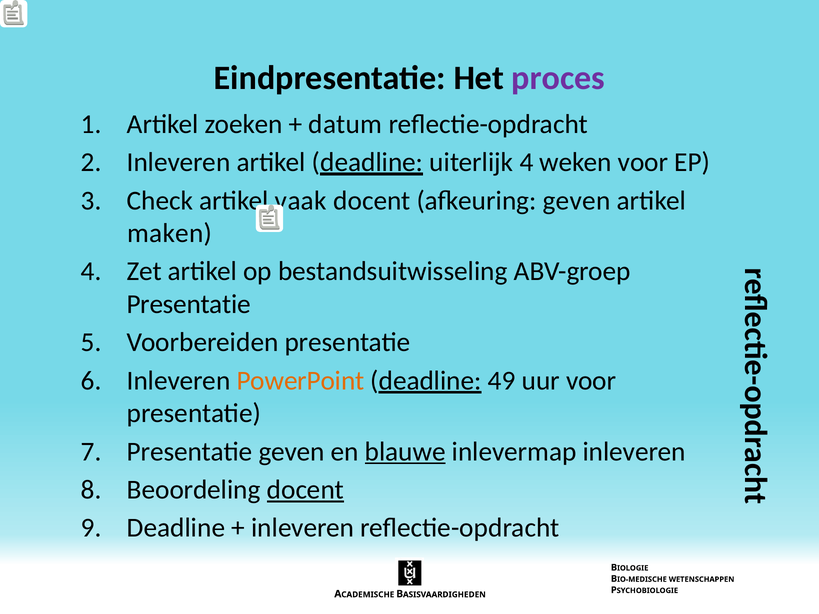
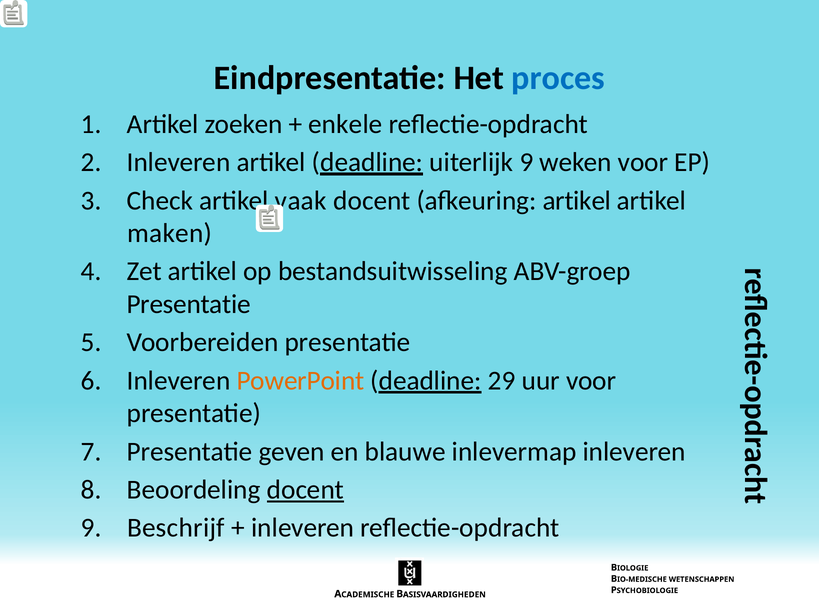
proces colour: purple -> blue (558, 78)
datum: datum -> enkele (345, 124)
uiterlijk 4: 4 -> 9 (526, 162)
afkeuring geven: geven -> artikel (577, 201)
49: 49 -> 29 (502, 381)
blauwe underline: present -> none (405, 452)
Deadline: Deadline -> Beschrijf (176, 528)
